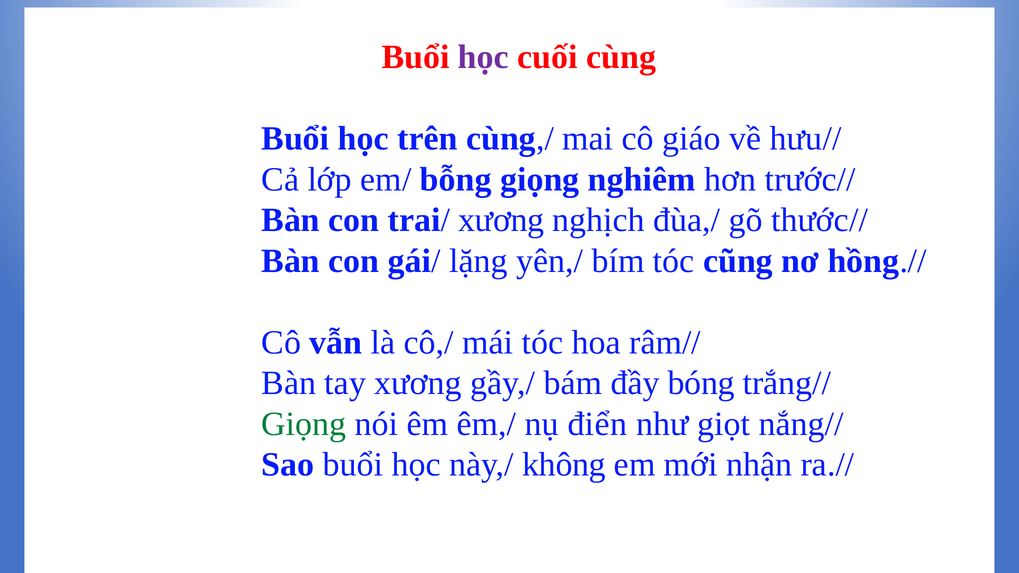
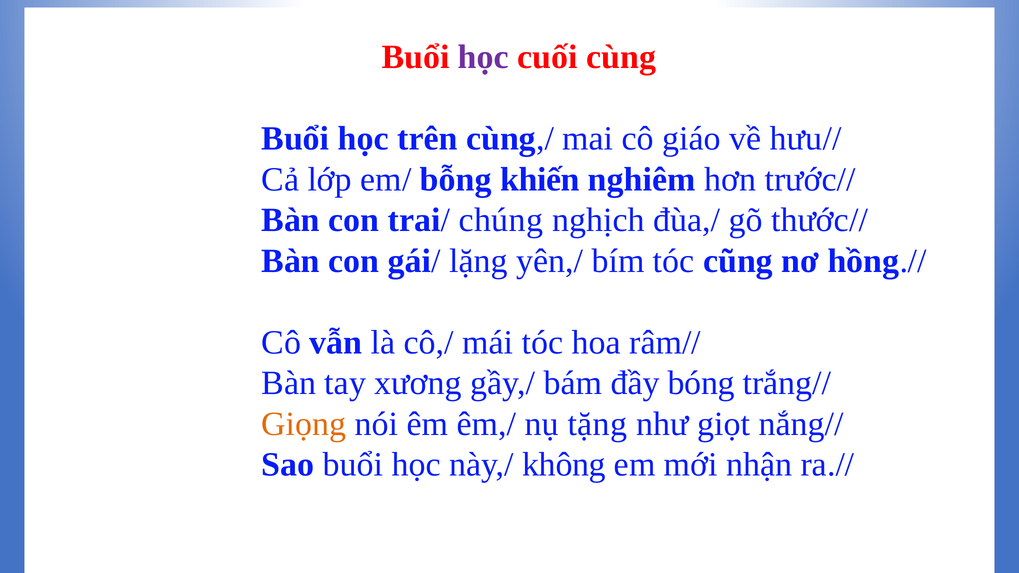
bỗng giọng: giọng -> khiến (540, 179)
trai/ xương: xương -> chúng (501, 220)
Giọng colour: green -> orange (304, 424)
điển: điển -> tặng (597, 424)
